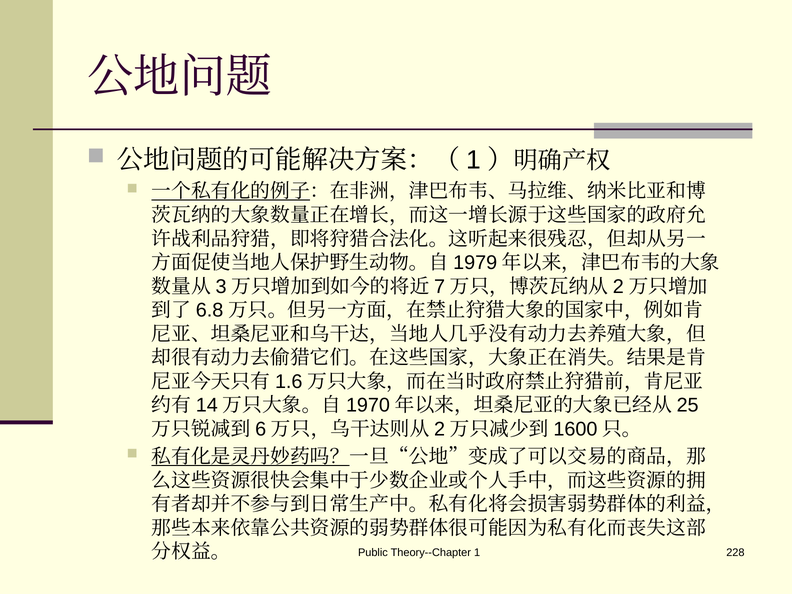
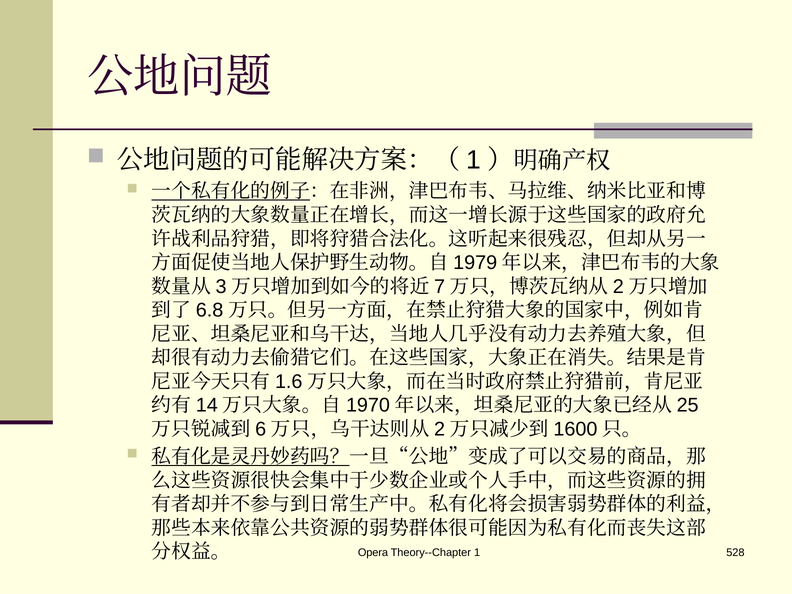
Public: Public -> Opera (373, 553)
228: 228 -> 528 (735, 553)
